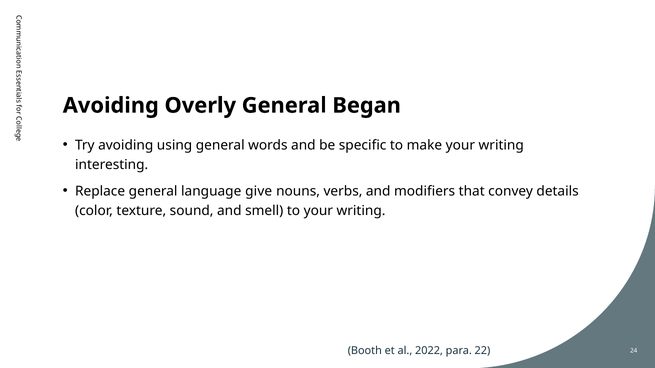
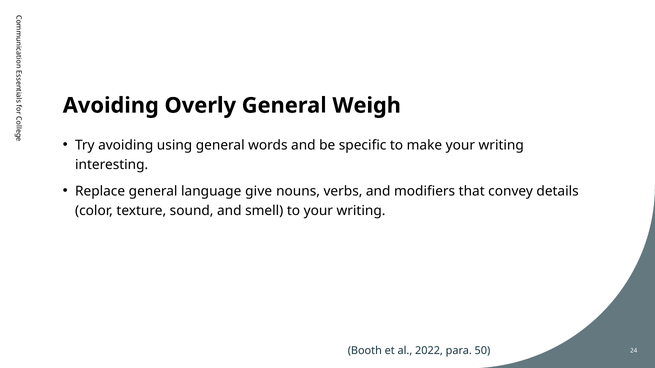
Began: Began -> Weigh (367, 106)
22: 22 -> 50 (482, 351)
